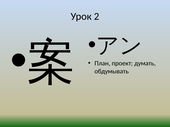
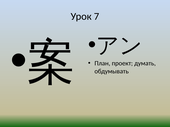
2: 2 -> 7 (97, 16)
